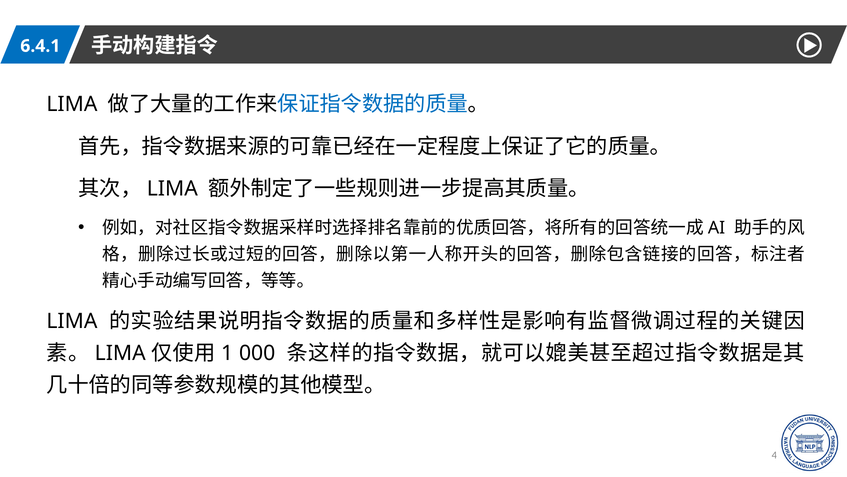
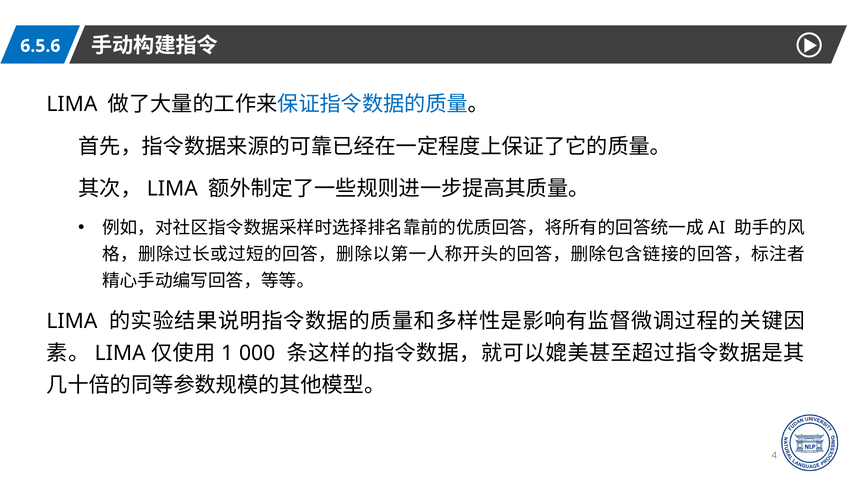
6.4.1: 6.4.1 -> 6.5.6 (40, 46)
